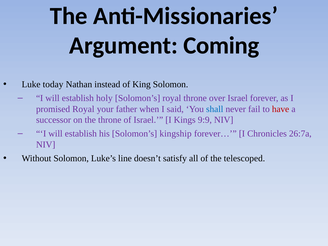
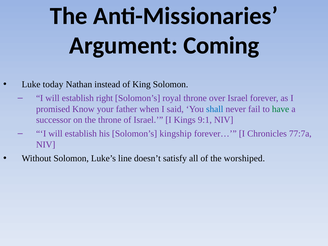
holy: holy -> right (104, 98)
promised Royal: Royal -> Know (83, 109)
have colour: red -> green (281, 109)
9:9: 9:9 -> 9:1 (205, 120)
26:7a: 26:7a -> 77:7a (300, 134)
telescoped: telescoped -> worshiped (244, 158)
